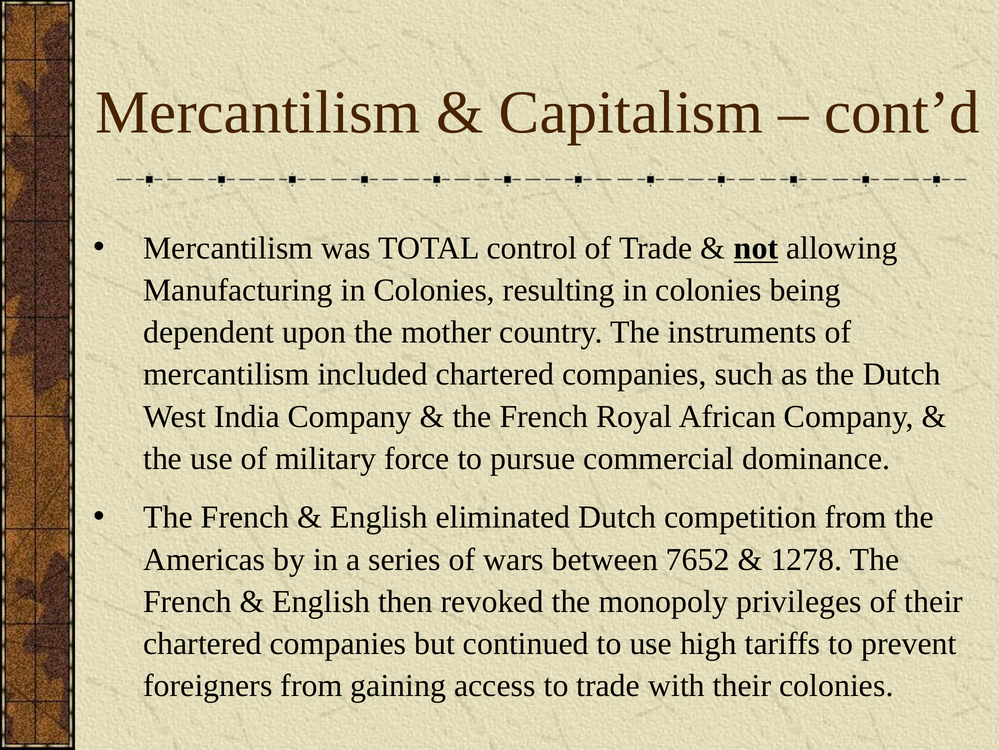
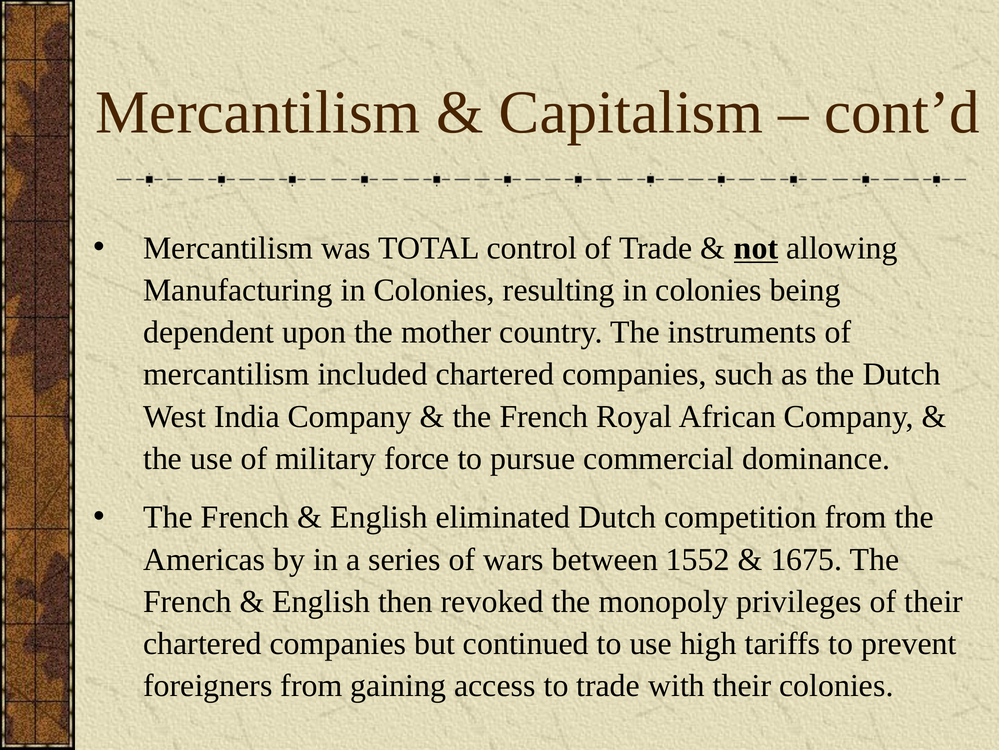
7652: 7652 -> 1552 (698, 559)
1278: 1278 -> 1675 (806, 559)
